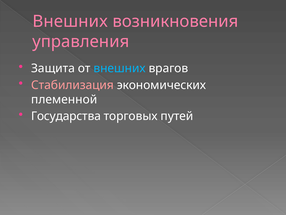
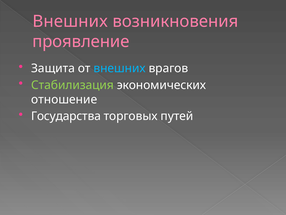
управления: управления -> проявление (81, 41)
Стабилизация colour: pink -> light green (72, 85)
племенной: племенной -> отношение (64, 99)
